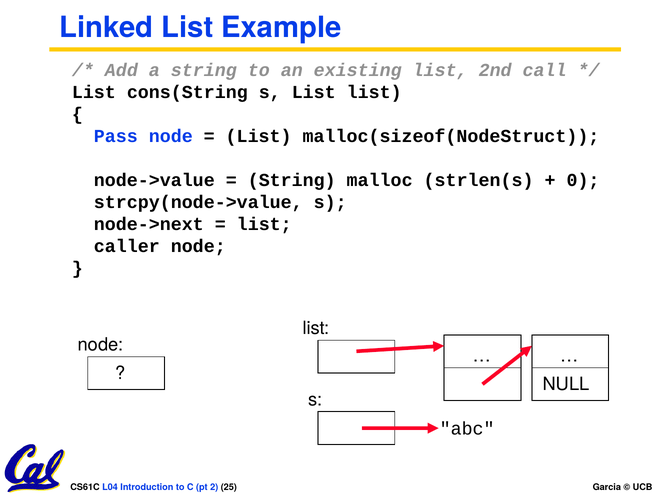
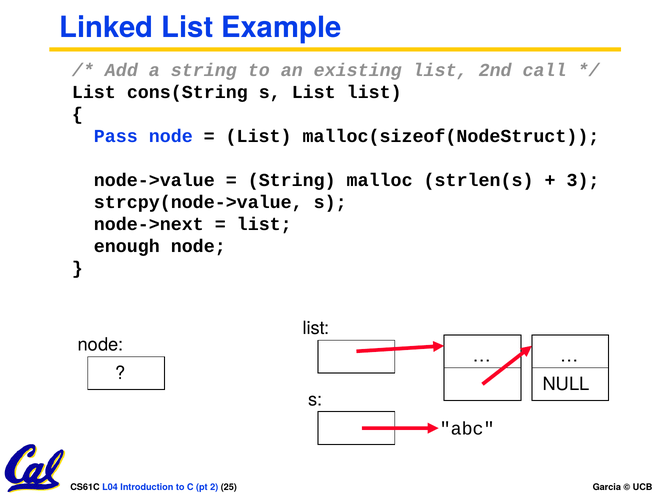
0: 0 -> 3 (583, 180)
caller: caller -> enough (127, 246)
